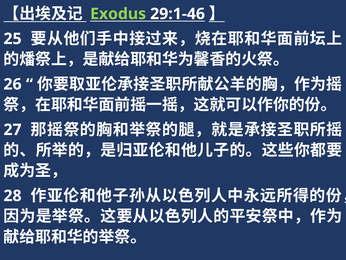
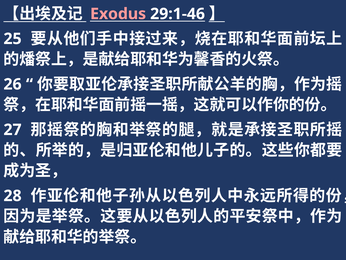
Exodus colour: light green -> pink (118, 14)
